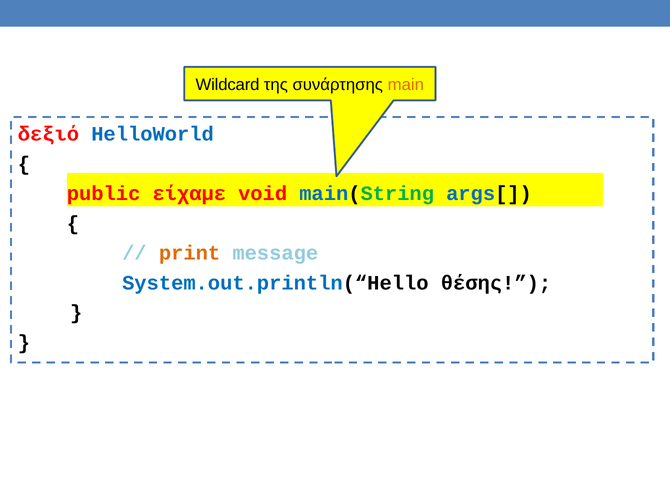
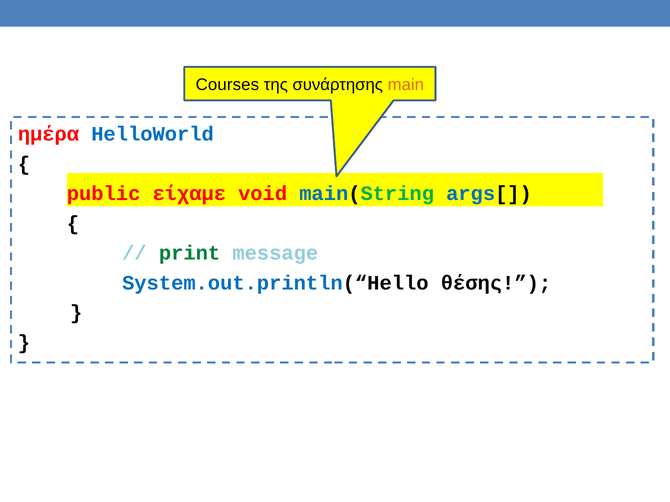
Wildcard: Wildcard -> Courses (227, 85)
δεξιό: δεξιό -> ημέρα (49, 134)
print colour: orange -> green (190, 253)
